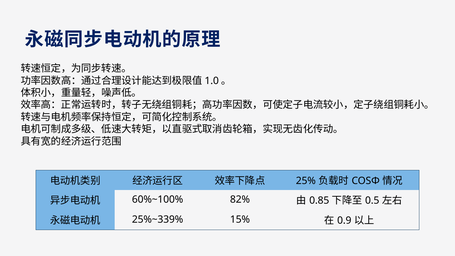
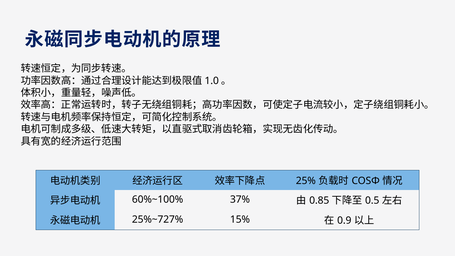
82%: 82% -> 37% (240, 200)
25%~339%: 25%~339% -> 25%~727% (158, 220)
